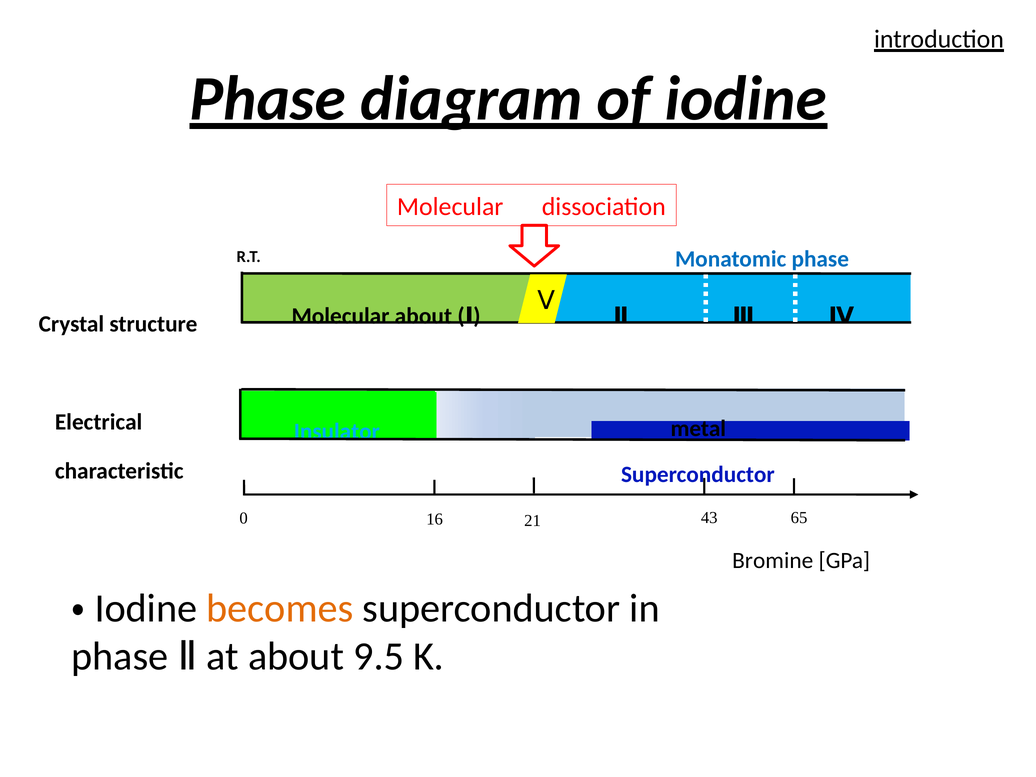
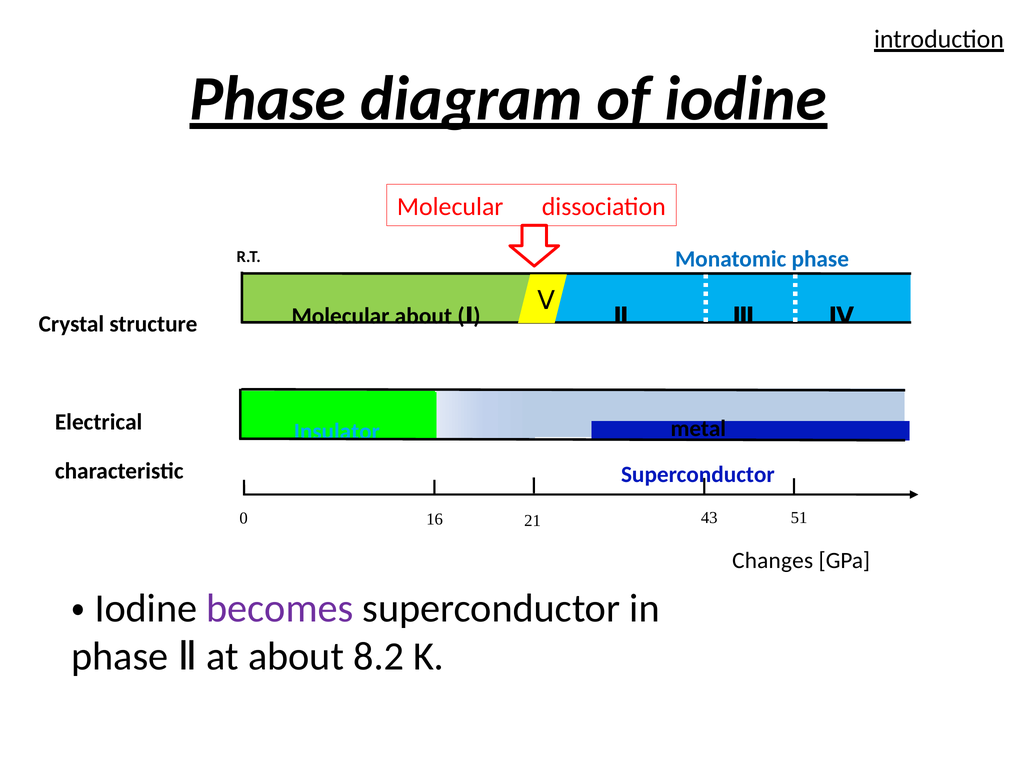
65: 65 -> 51 (799, 518)
Bromine: Bromine -> Changes (773, 561)
becomes colour: orange -> purple (280, 608)
9.5: 9.5 -> 8.2 (379, 657)
